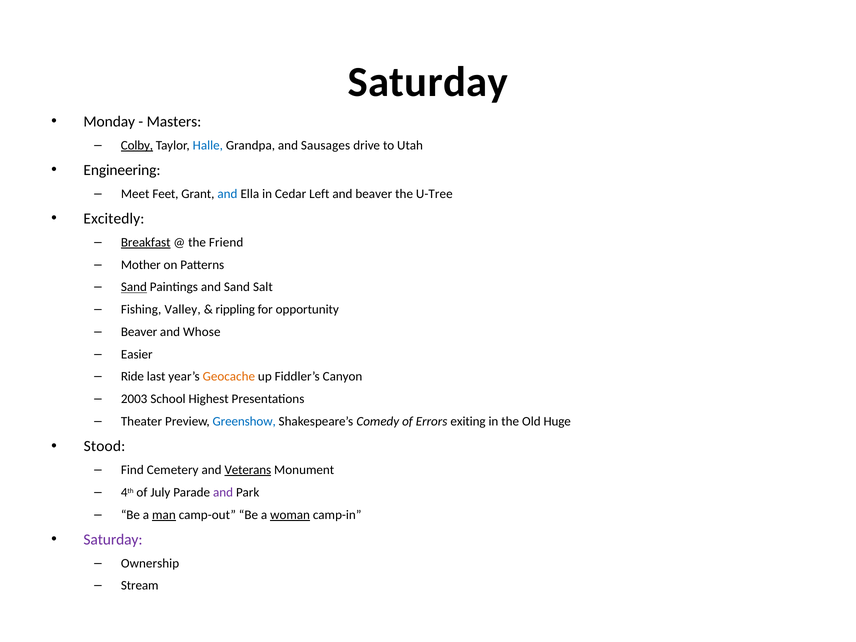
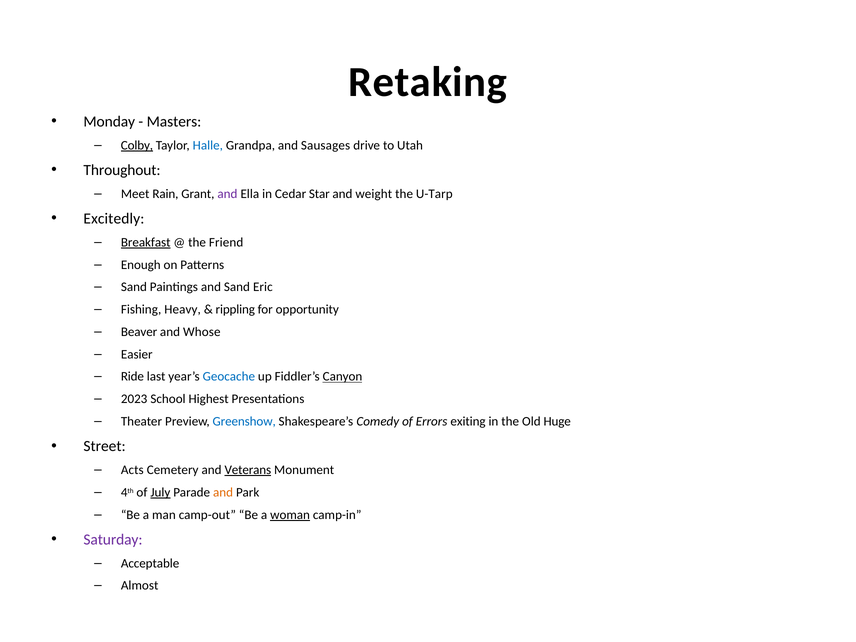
Saturday: Saturday -> Retaking (428, 82)
Engineering: Engineering -> Throughout (122, 170)
Feet: Feet -> Rain (165, 194)
and colour: blue -> purple (227, 194)
Left: Left -> Star (319, 194)
and beaver: beaver -> weight (374, 194)
U-Tree: U-Tree -> U-Tarp (434, 194)
Mother: Mother -> Enough (141, 265)
Sand underline: present -> none (134, 287)
Salt: Salt -> Eric (263, 287)
Valley: Valley -> Heavy (183, 310)
Geocache colour: orange -> blue (229, 377)
Canyon underline: none -> present (343, 377)
2003: 2003 -> 2023 (134, 399)
Stood: Stood -> Street (105, 446)
Find: Find -> Acts (132, 470)
July underline: none -> present (160, 492)
and colour: purple -> orange (223, 492)
man underline: present -> none (164, 515)
Ownership: Ownership -> Acceptable (150, 563)
Stream: Stream -> Almost (140, 586)
